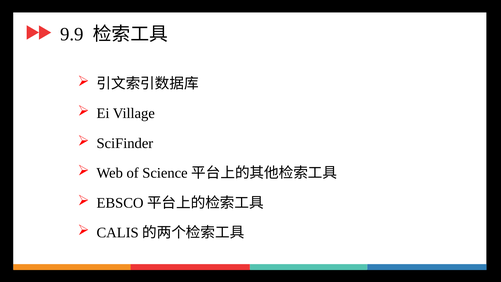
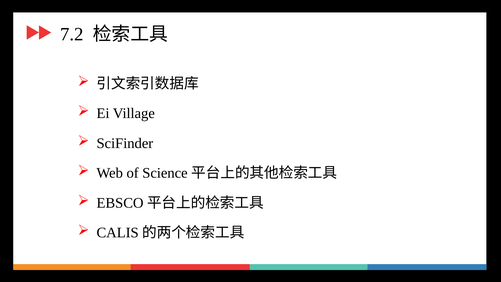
9.9: 9.9 -> 7.2 (72, 34)
